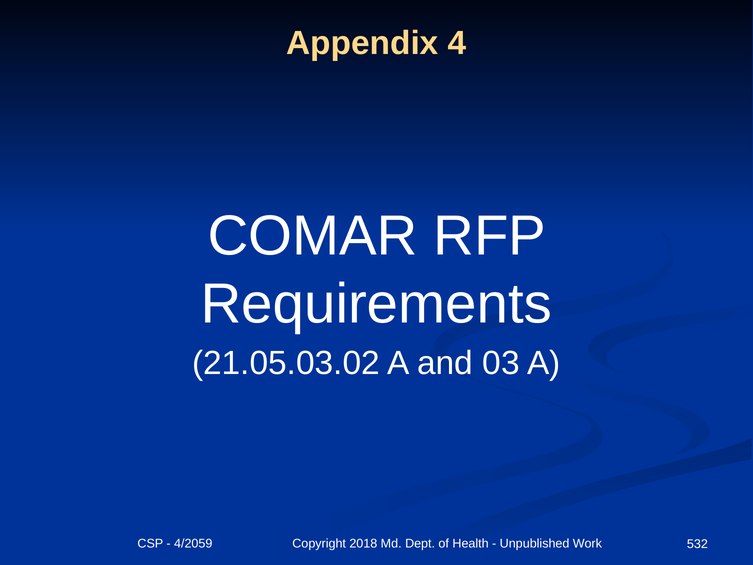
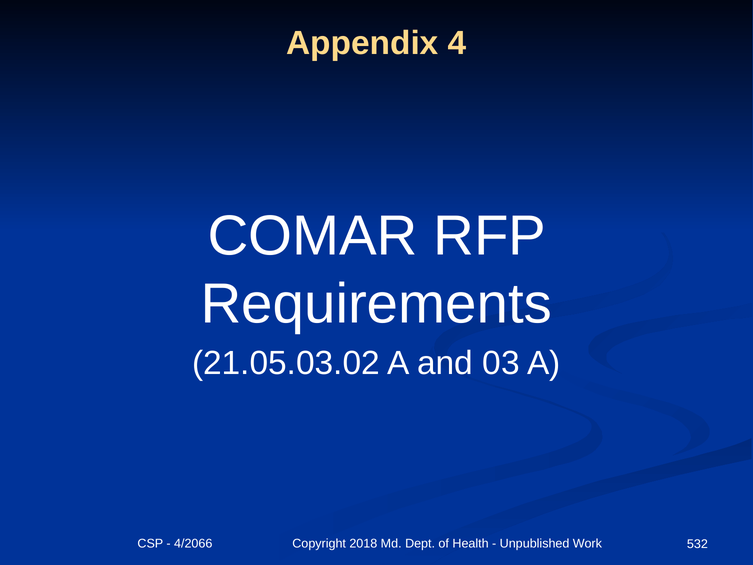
4/2059: 4/2059 -> 4/2066 (193, 544)
